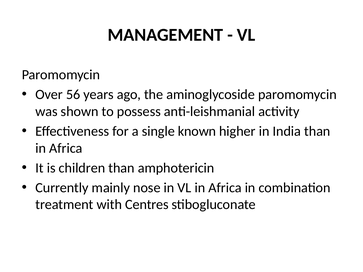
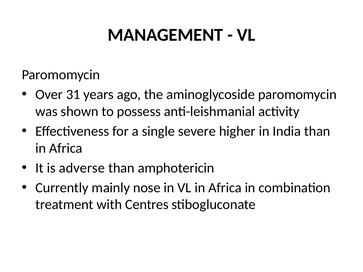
56: 56 -> 31 (73, 95)
known: known -> severe (197, 131)
children: children -> adverse (82, 168)
